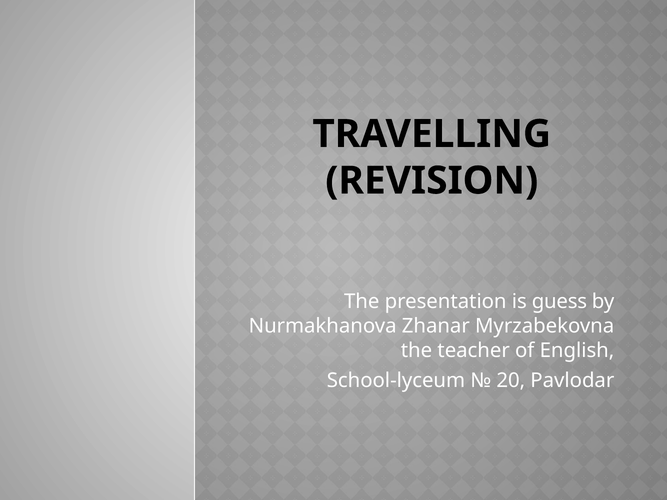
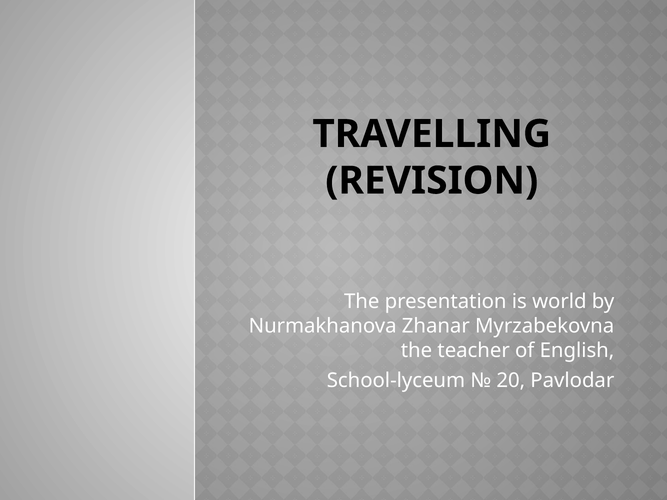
guess: guess -> world (559, 302)
